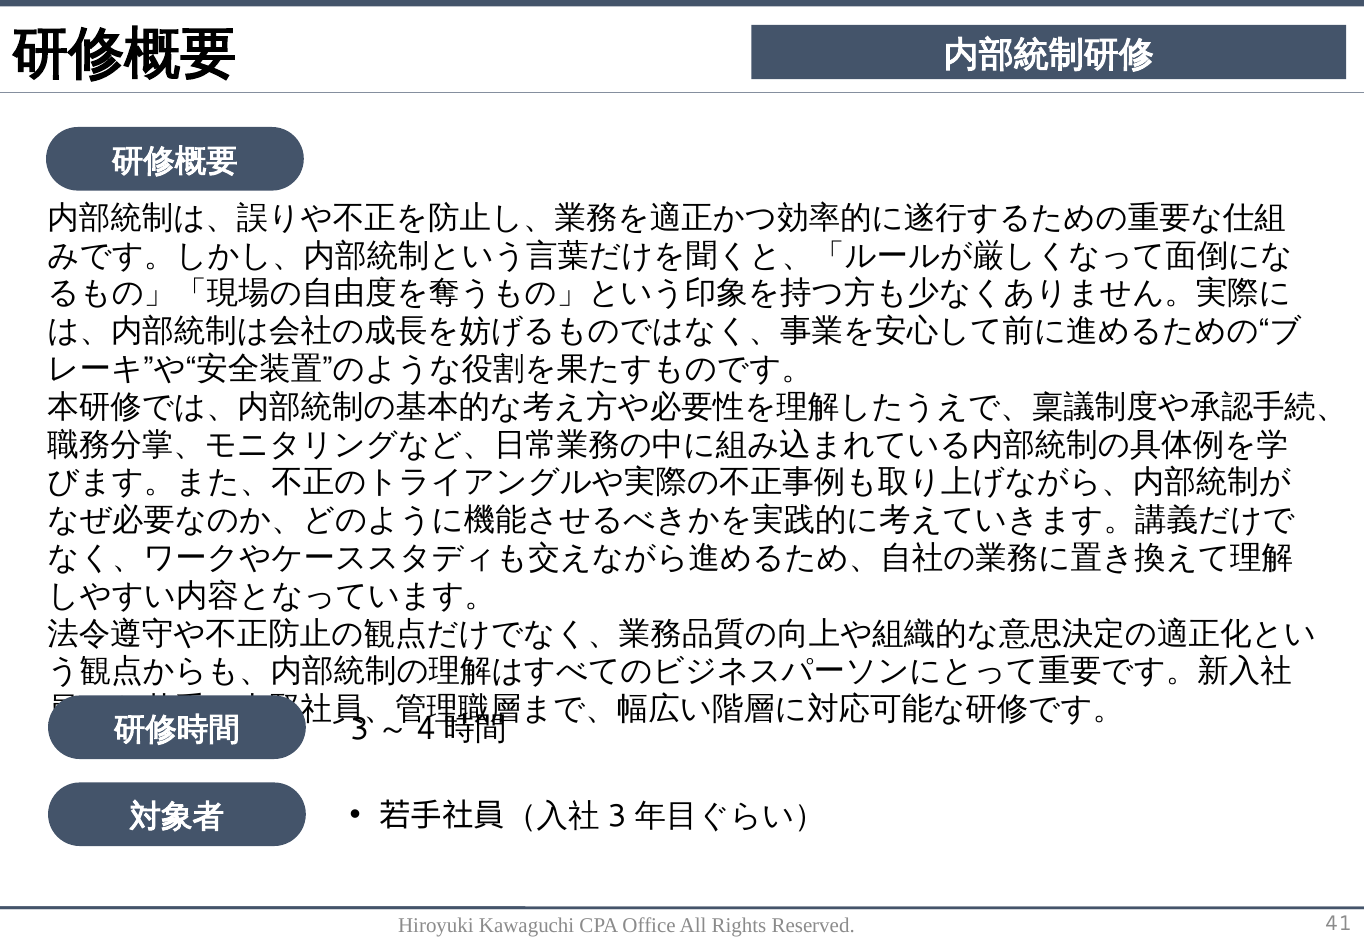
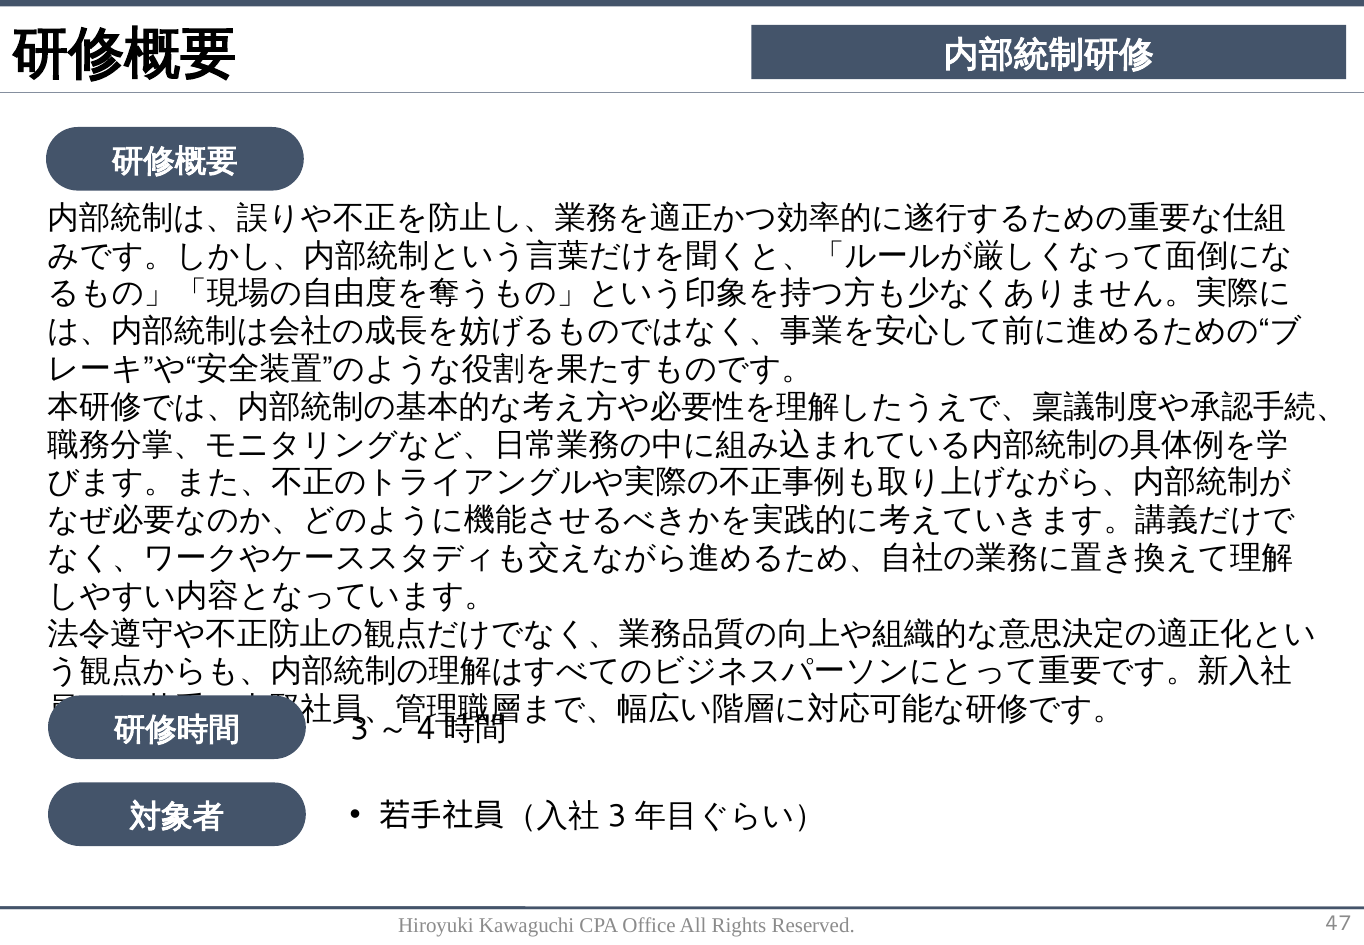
41: 41 -> 47 (1338, 923)
